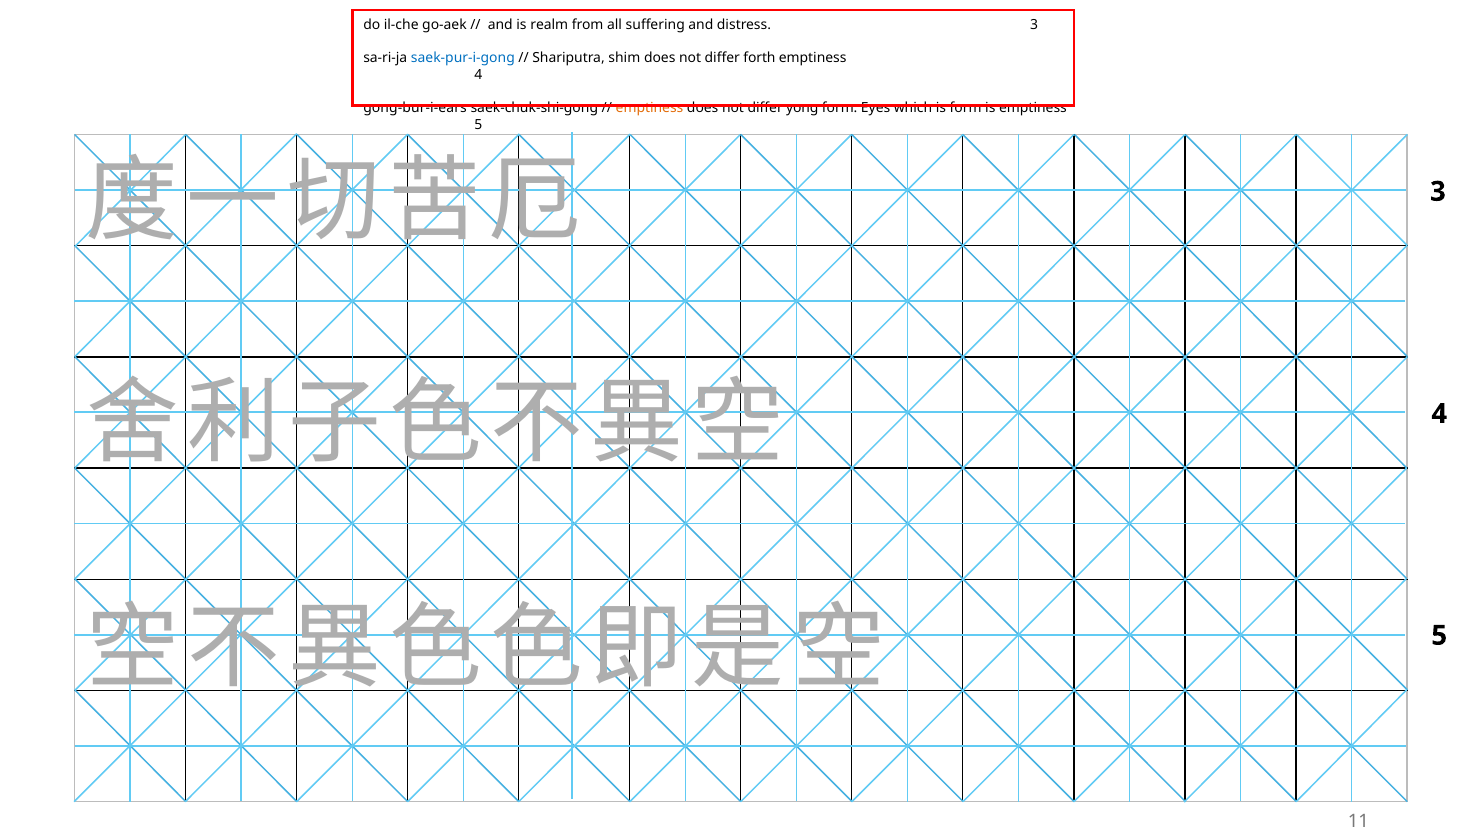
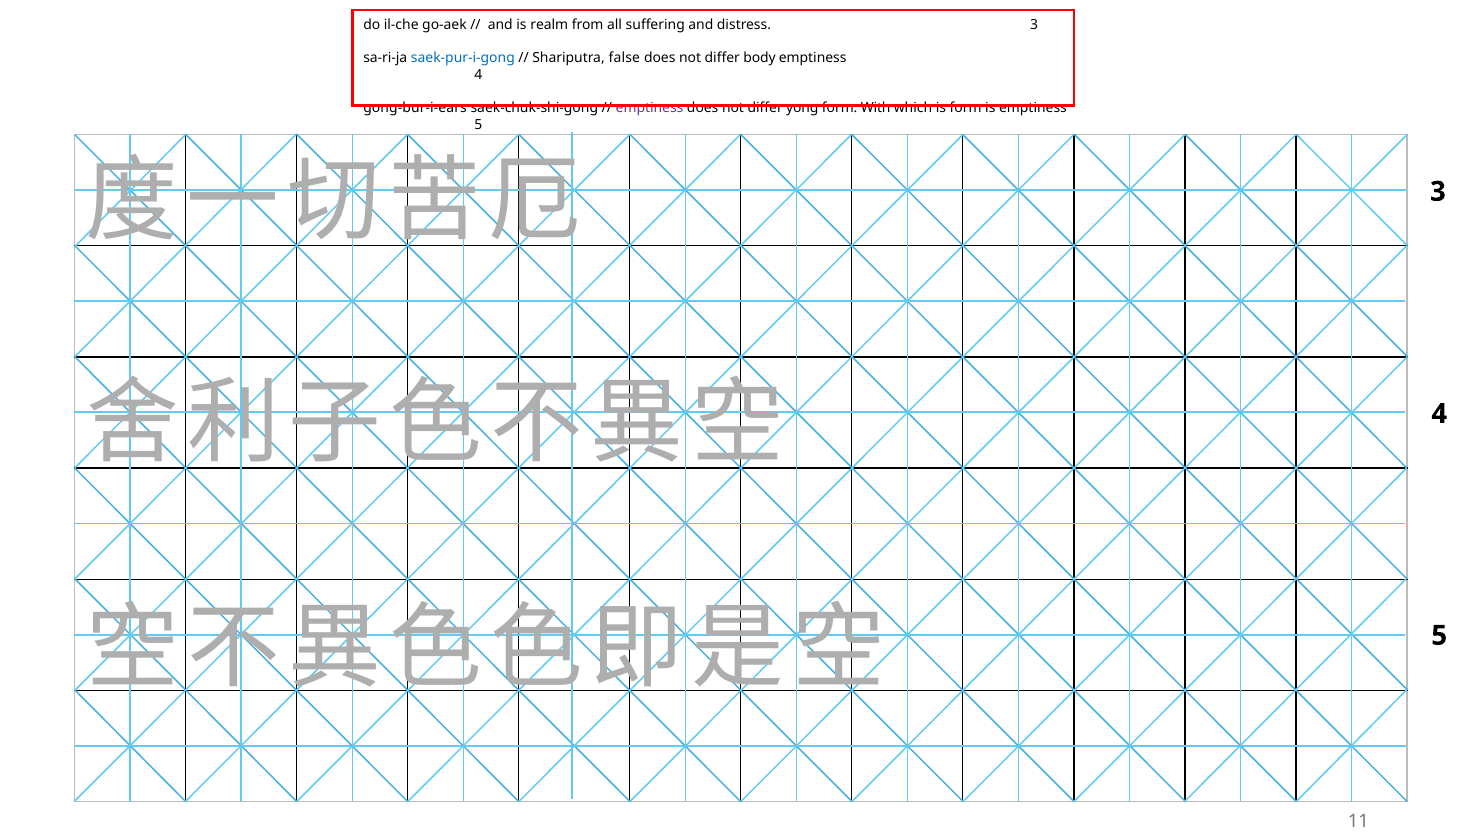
shim: shim -> false (624, 58)
forth: forth -> body (759, 58)
emptiness colour: orange -> purple (650, 108)
Eyes: Eyes -> With (876, 108)
